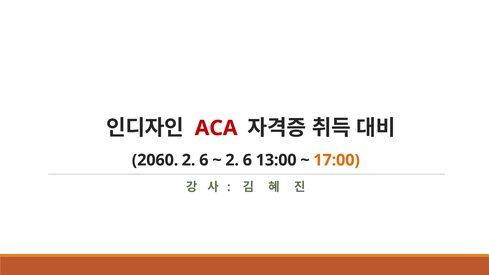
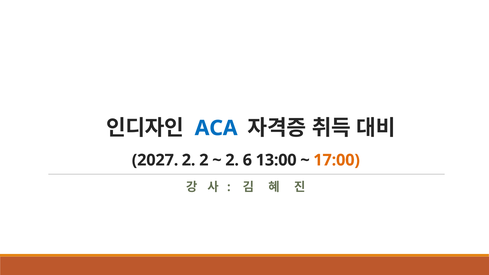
ACA colour: red -> blue (216, 128)
2060: 2060 -> 2027 (155, 160)
6: 6 -> 2 (204, 160)
